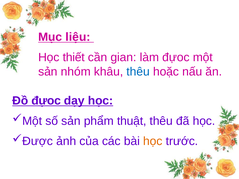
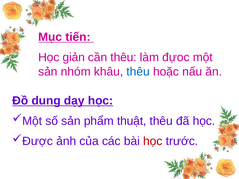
liệu: liệu -> tiến (78, 37)
thiết: thiết -> giản (74, 57)
cần gian: gian -> thêu (124, 57)
Đồ đựoc: đựoc -> dung (46, 101)
học colour: orange -> red (153, 141)
